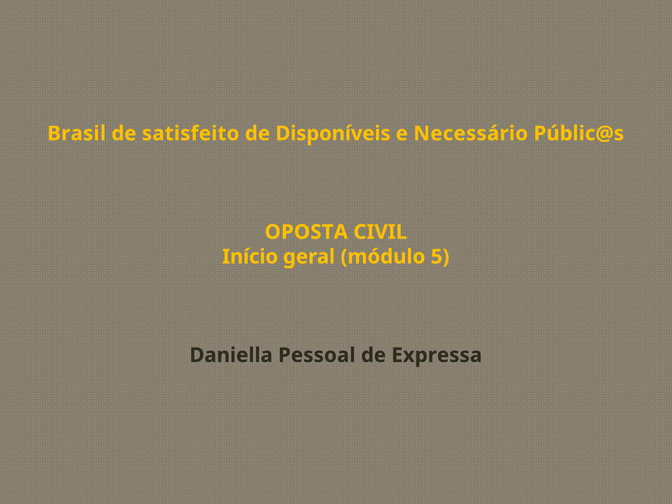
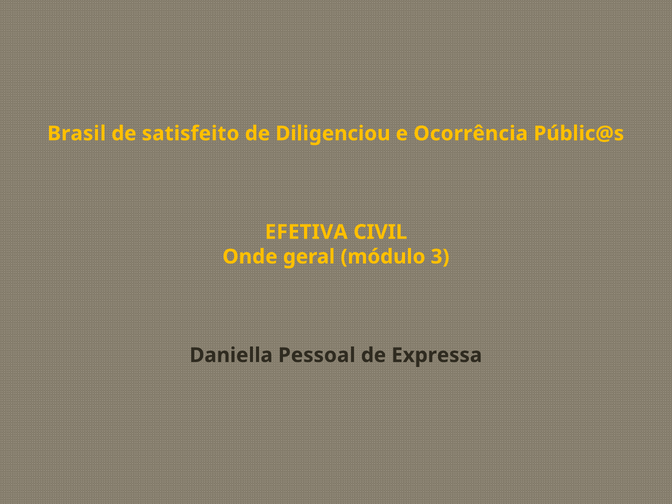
Disponíveis: Disponíveis -> Diligenciou (333, 134)
Necessário: Necessário -> Ocorrência (471, 134)
OPOSTA: OPOSTA -> EFETIVA (306, 232)
Início: Início -> Onde (250, 257)
5: 5 -> 3 (440, 257)
